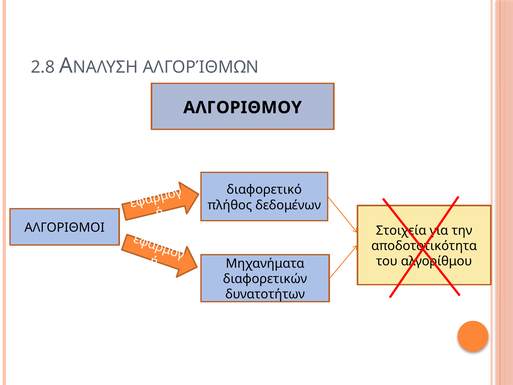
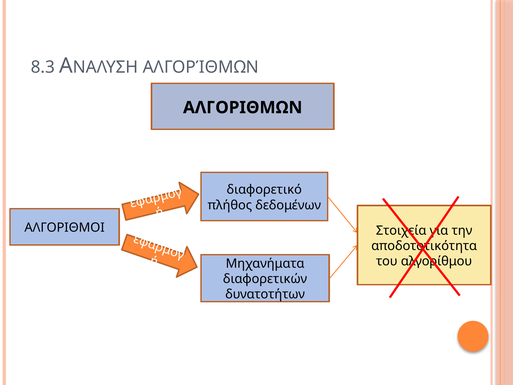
2.8: 2.8 -> 8.3 (43, 67)
ΑΛΓΟΡΙΘΜΟΥ: ΑΛΓΟΡΙΘΜΟΥ -> ΑΛΓΟΡΙΘΜΩΝ (243, 107)
